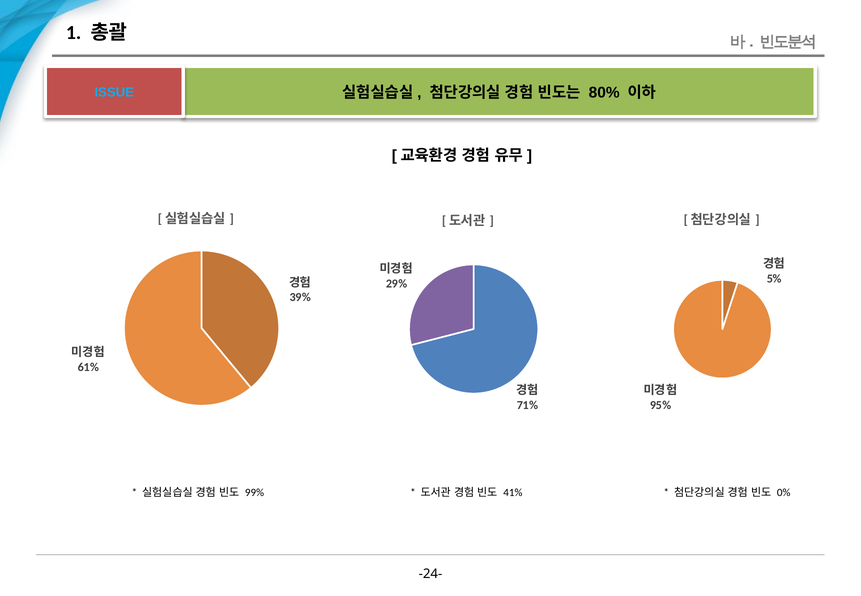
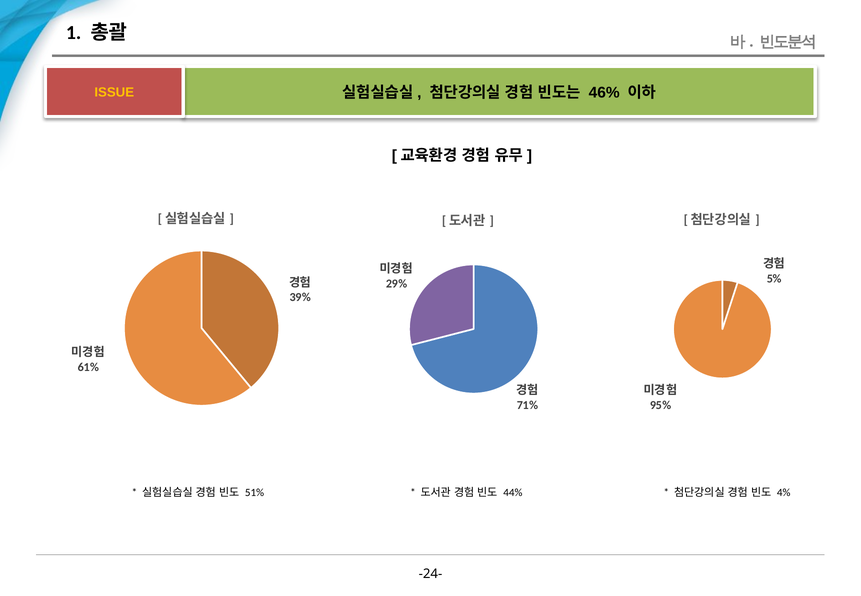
80%: 80% -> 46% (604, 93)
ISSUE colour: light blue -> yellow (114, 92)
99%: 99% -> 51% (254, 493)
41%: 41% -> 44% (513, 493)
0%: 0% -> 4% (784, 493)
